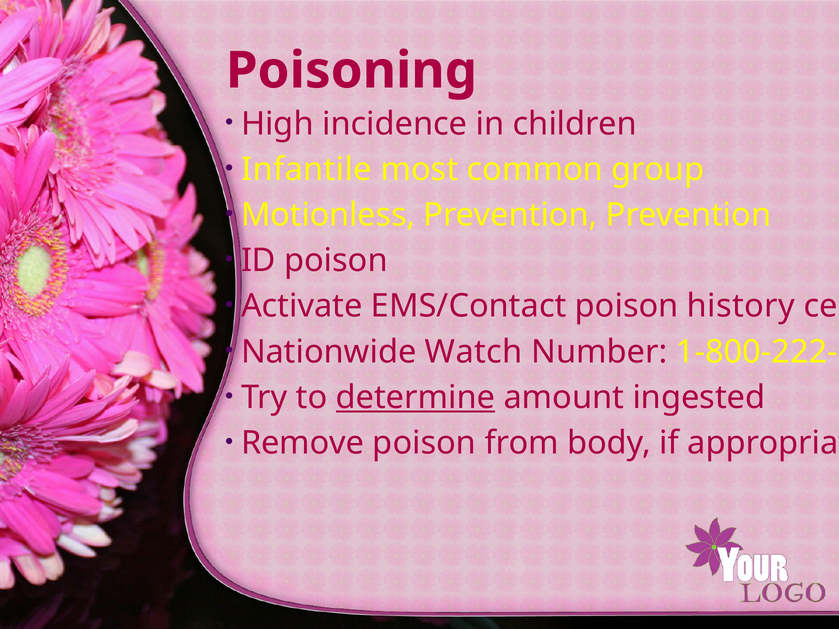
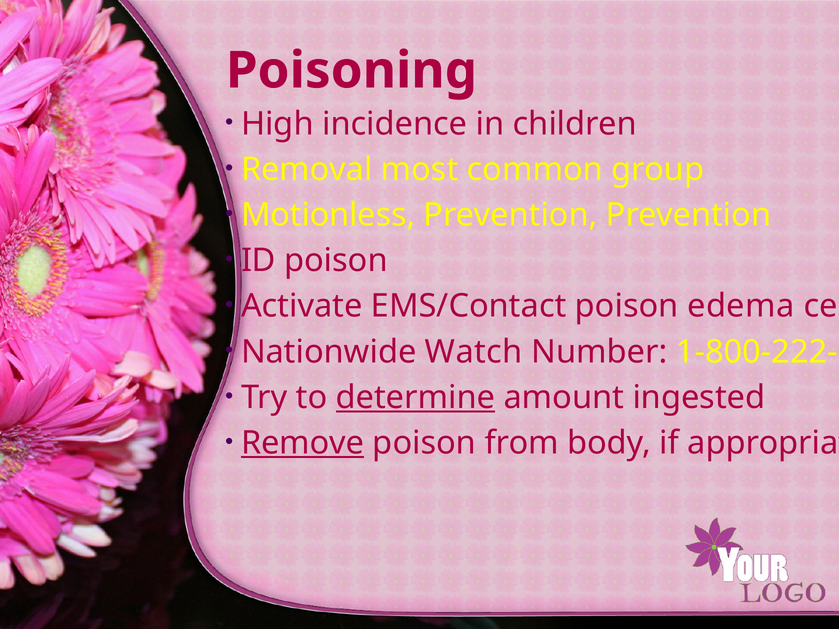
Infantile: Infantile -> Removal (307, 169)
history: history -> edema (741, 306)
Remove underline: none -> present (303, 443)
